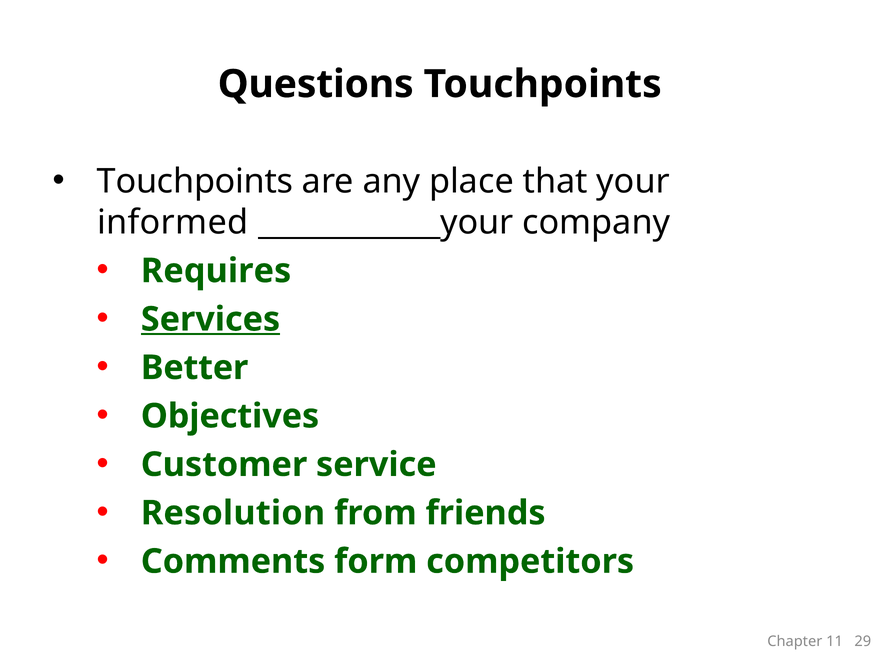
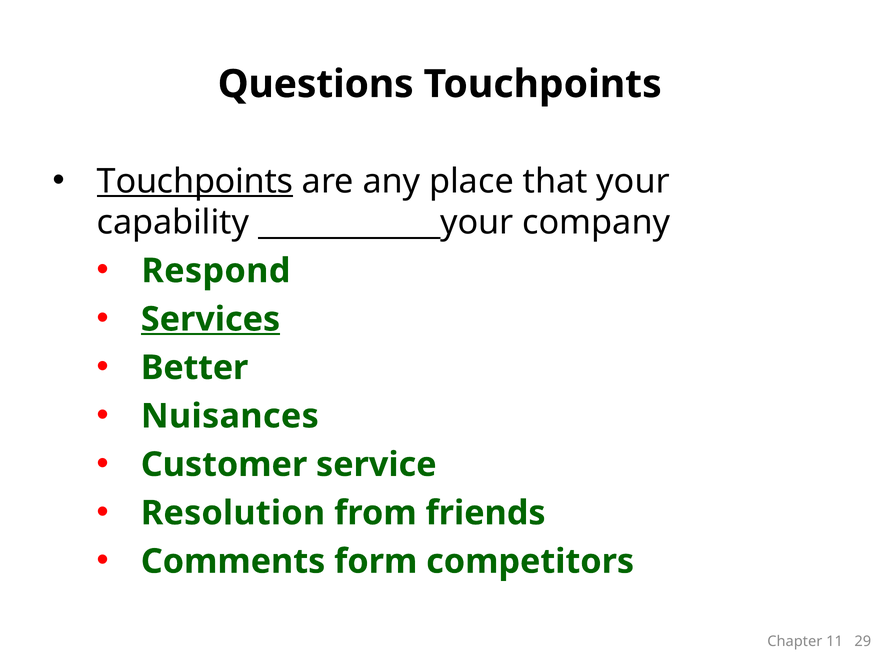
Touchpoints underline: none -> present (195, 181)
informed: informed -> capability (173, 222)
Requires: Requires -> Respond (216, 271)
Objectives: Objectives -> Nuisances (230, 416)
